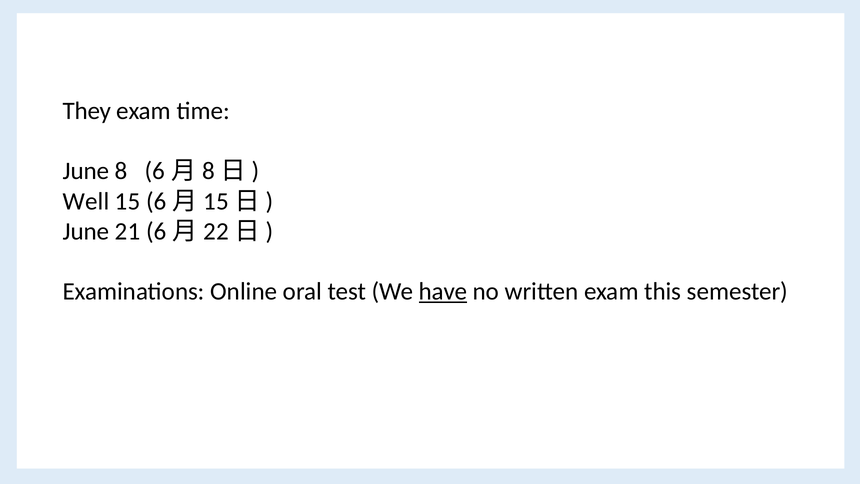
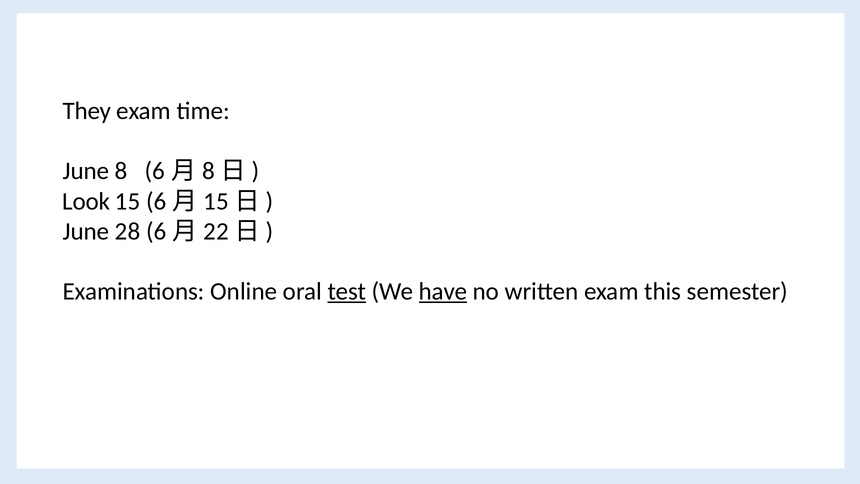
Well: Well -> Look (86, 201)
21: 21 -> 28 (128, 231)
test underline: none -> present (347, 292)
